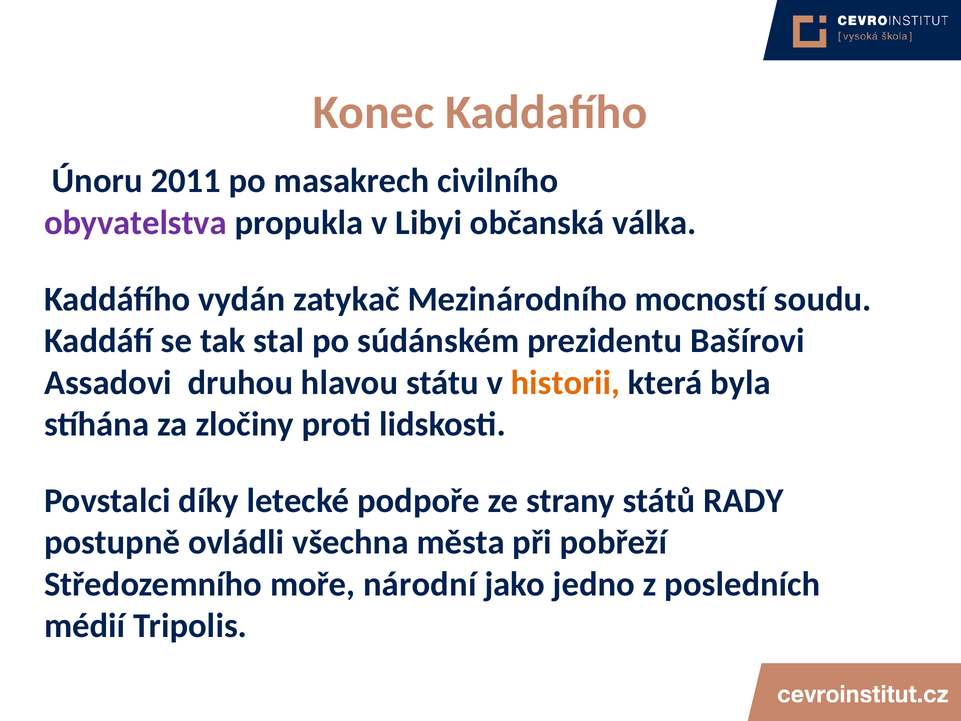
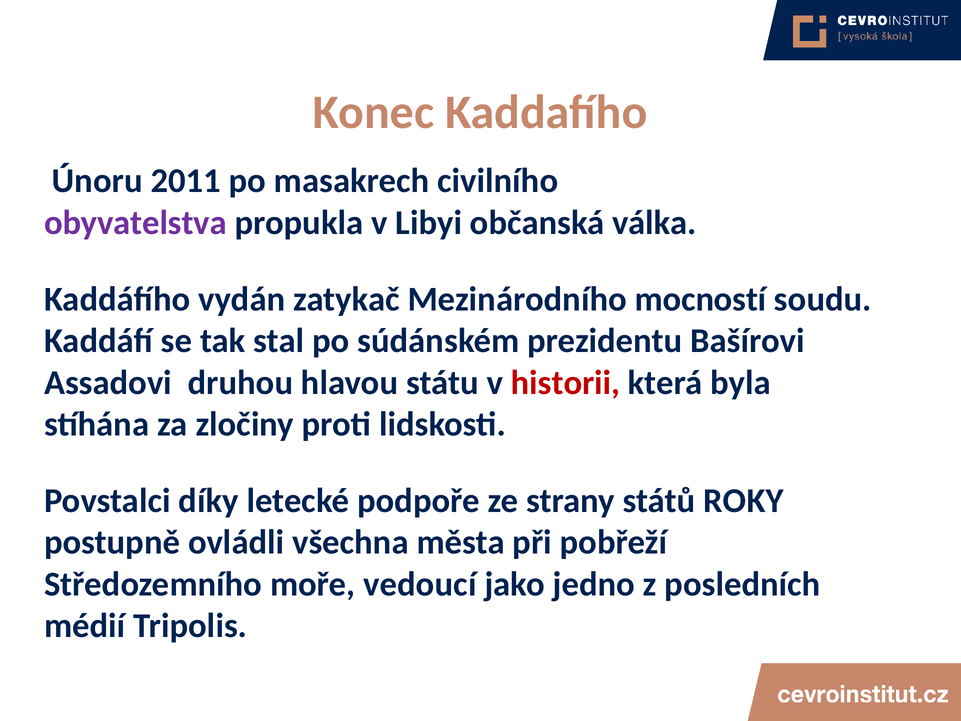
historii colour: orange -> red (566, 382)
RADY: RADY -> ROKY (744, 501)
národní: národní -> vedoucí (420, 584)
